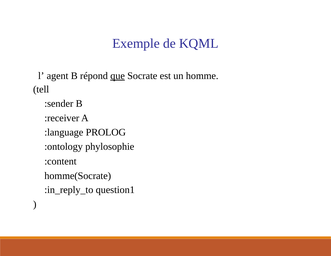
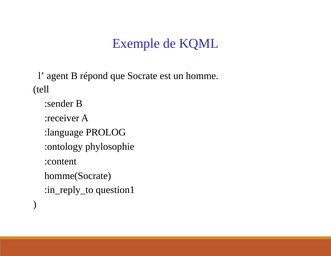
que underline: present -> none (118, 76)
